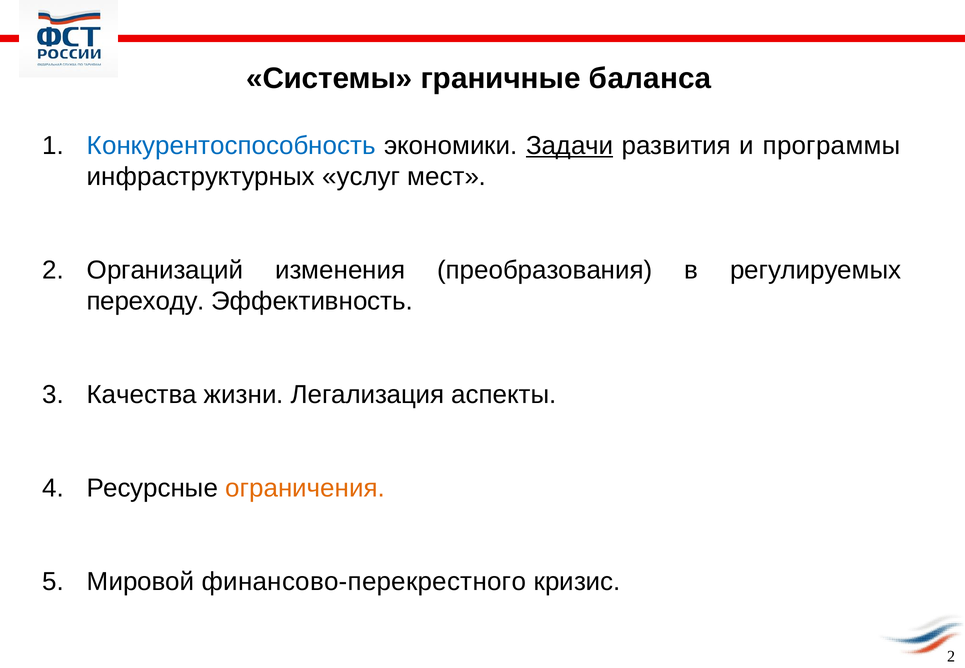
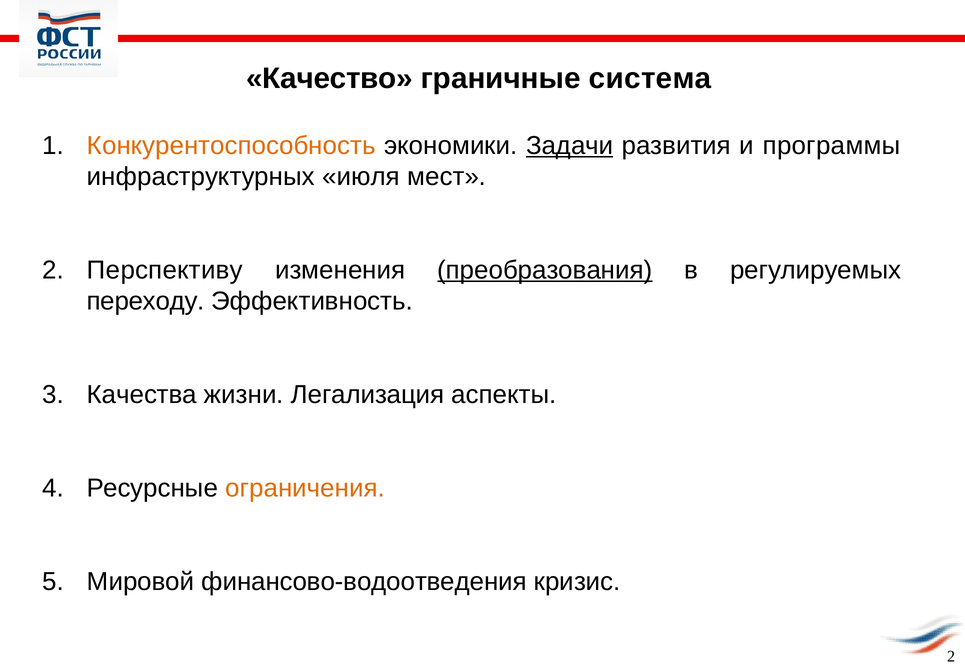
Системы: Системы -> Качество (329, 79)
баланса: баланса -> система (650, 79)
Конкурентоспособность colour: blue -> orange (231, 145)
услуг: услуг -> июля (361, 177)
Организаций: Организаций -> Перспективу (165, 270)
преобразования underline: none -> present (545, 270)
финансово-перекрестного: финансово-перекрестного -> финансово-водоотведения (364, 582)
